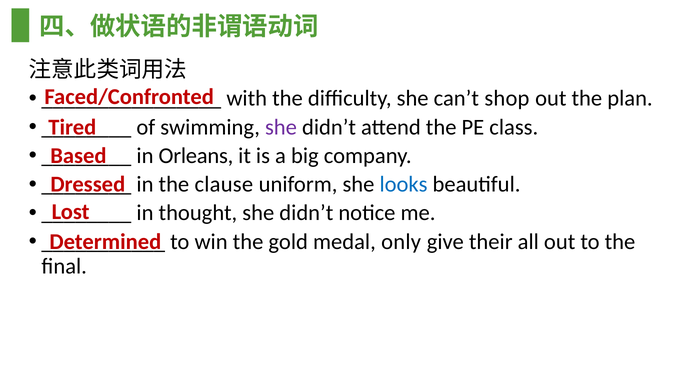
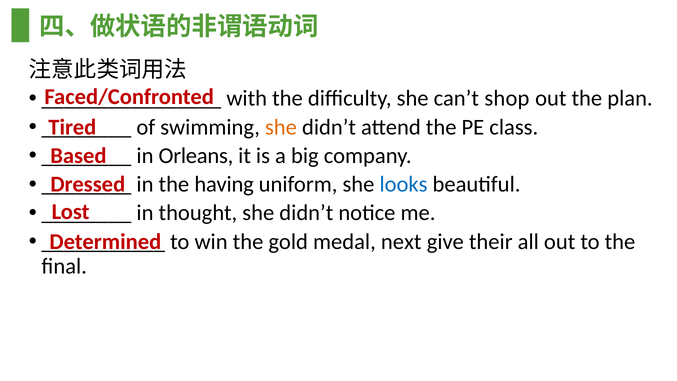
she colour: purple -> orange (281, 127)
clause: clause -> having (224, 184)
only: only -> next (401, 242)
